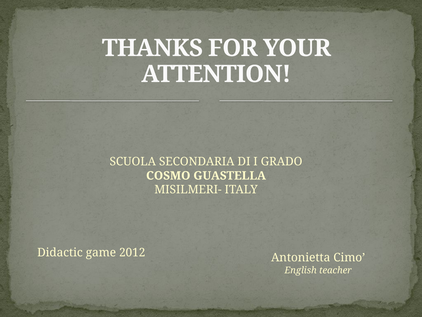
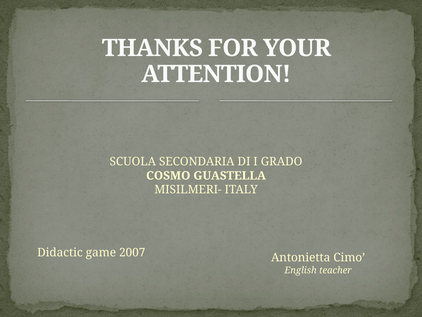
2012: 2012 -> 2007 (132, 252)
